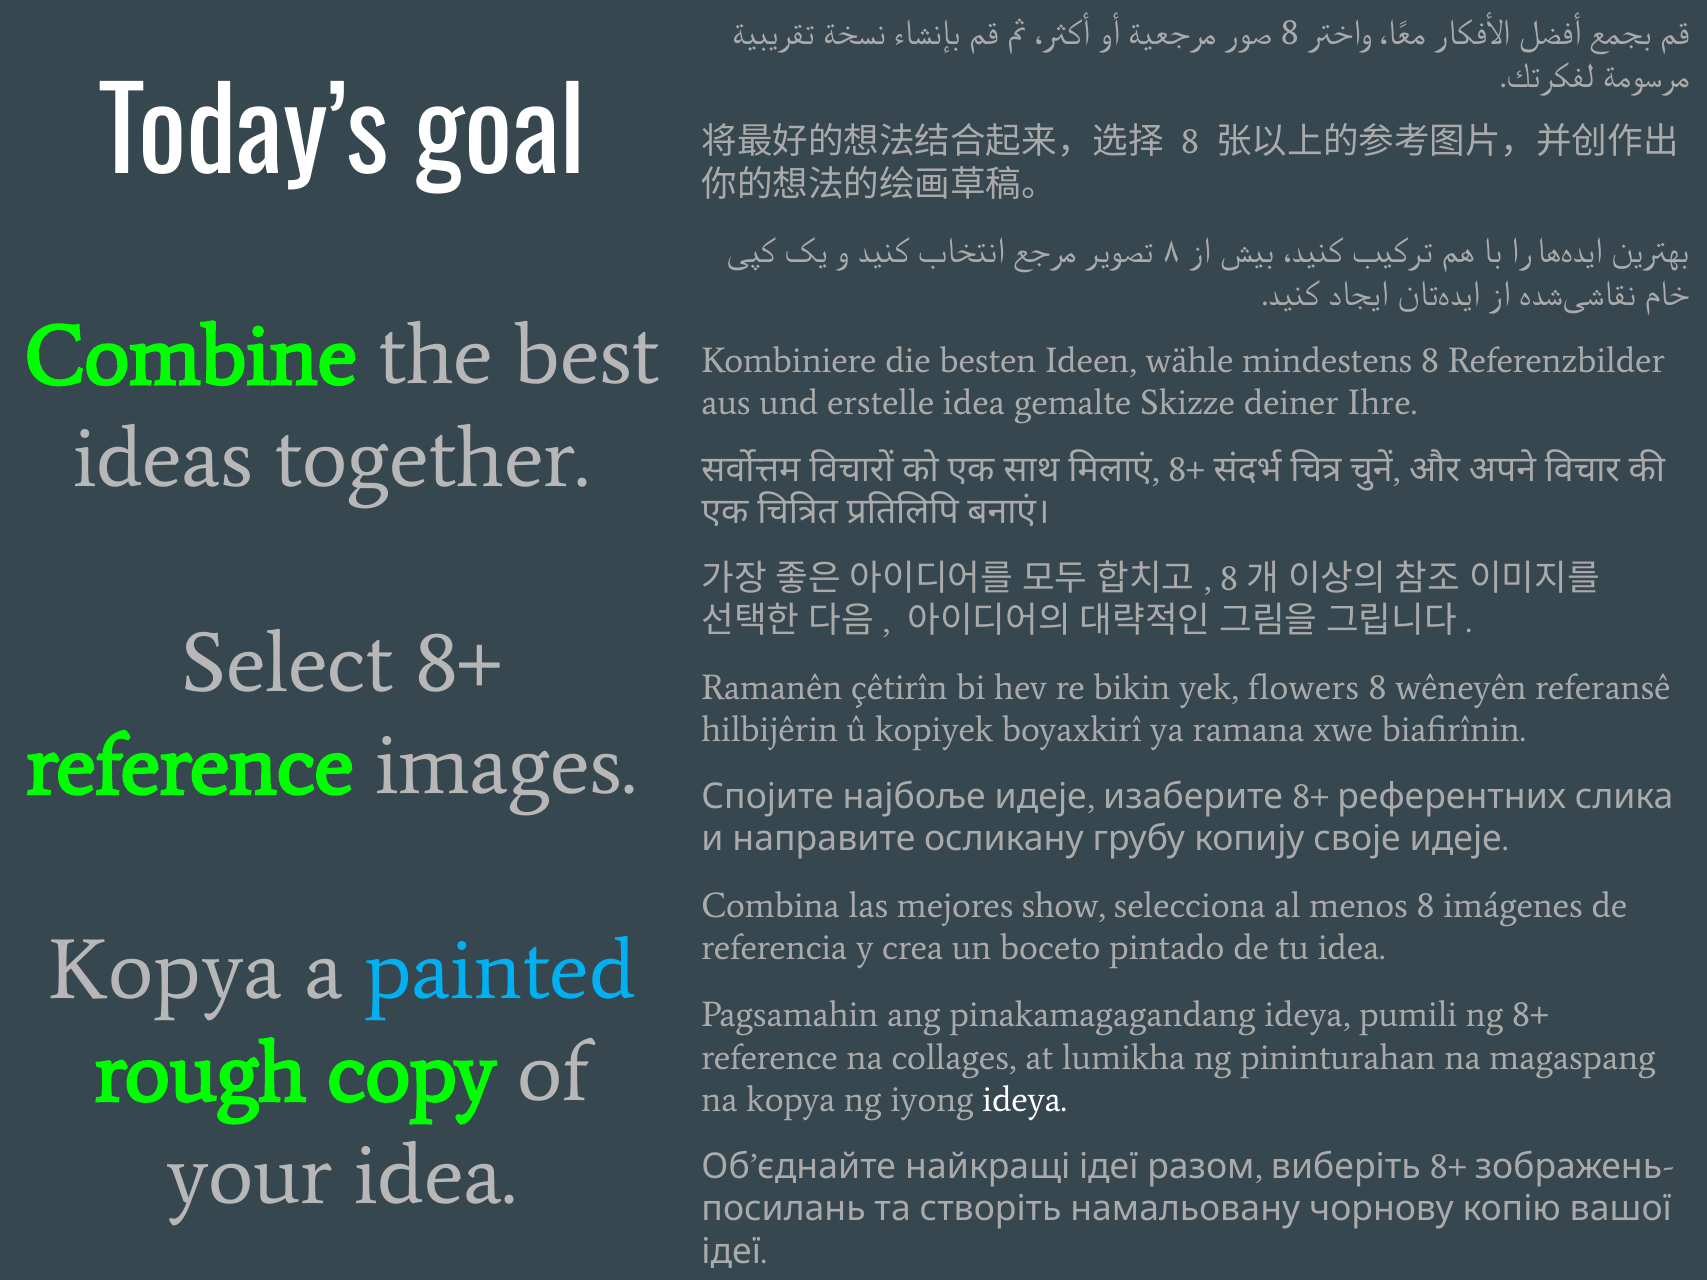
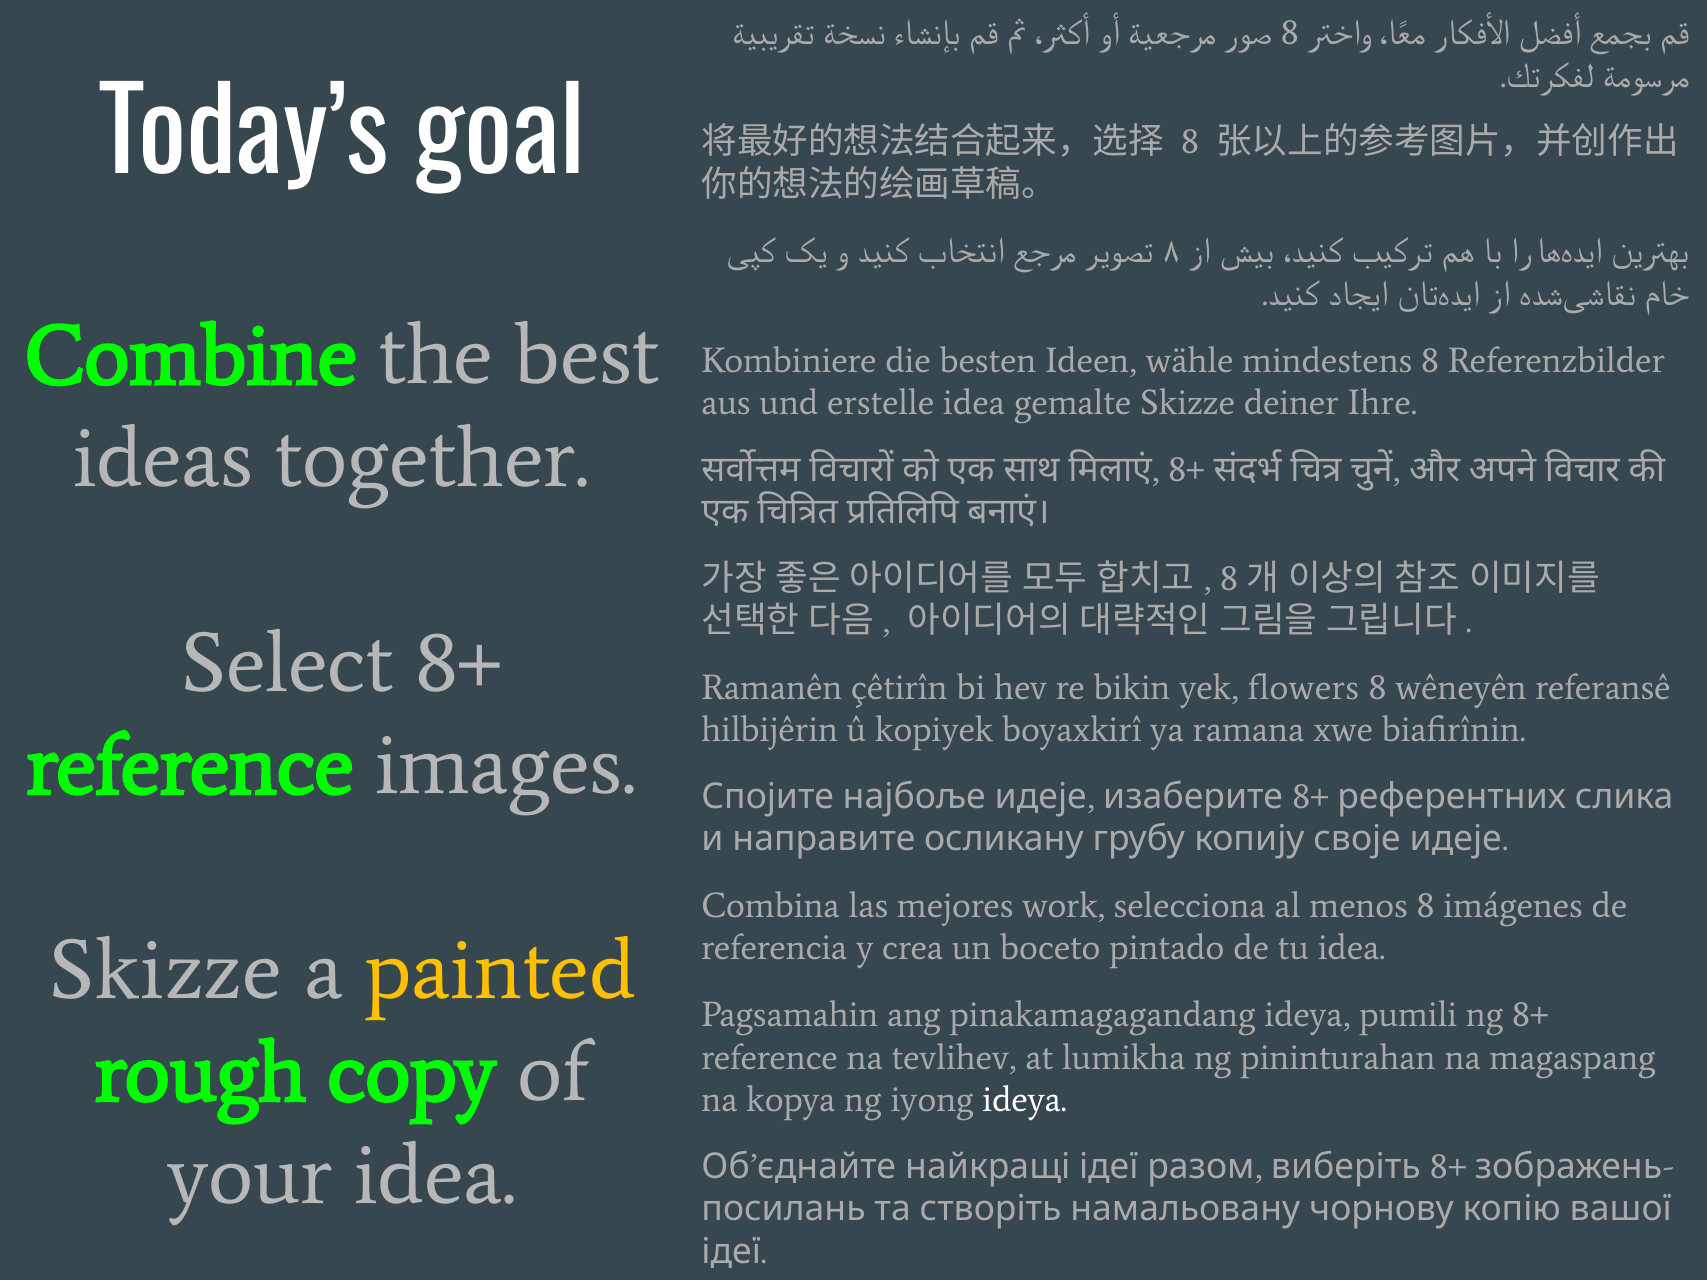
show: show -> work (1064, 906)
Kopya: Kopya -> Skizze (166, 970)
painted colour: light blue -> yellow (500, 970)
collages: collages -> tevlihev (954, 1057)
